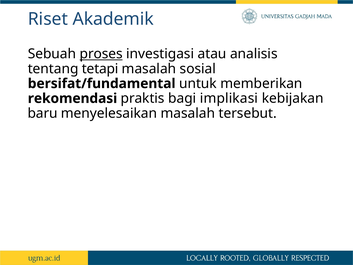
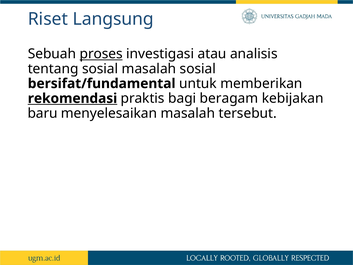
Akademik: Akademik -> Langsung (113, 19)
tentang tetapi: tetapi -> sosial (100, 69)
rekomendasi underline: none -> present (73, 98)
implikasi: implikasi -> beragam (229, 98)
